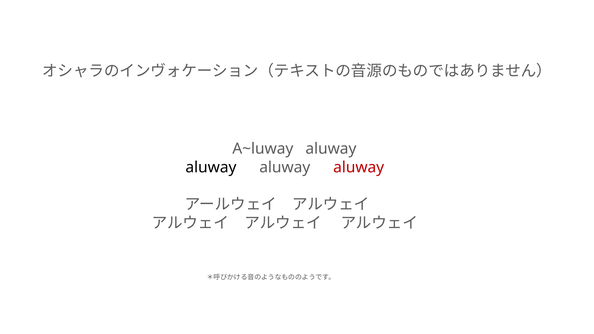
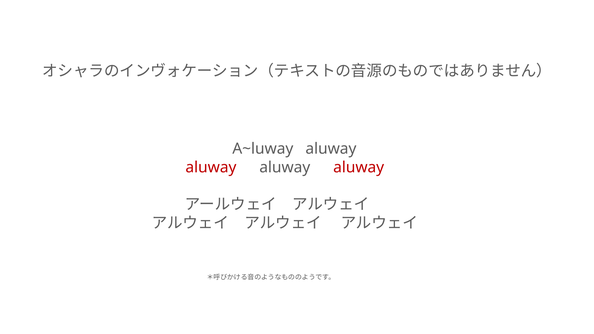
aluway colour: black -> red (211, 167)
